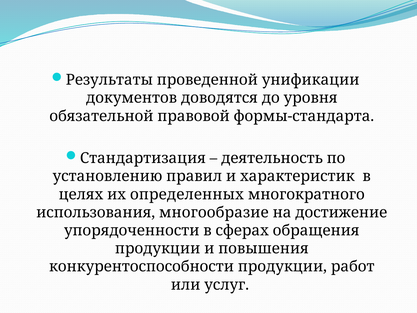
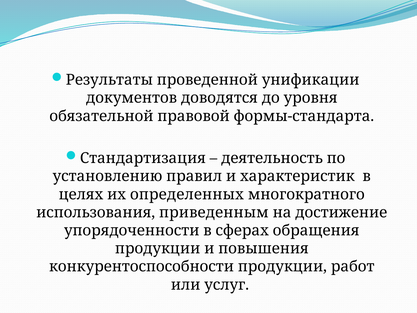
многообразие: многообразие -> приведенным (214, 212)
